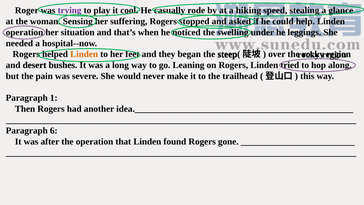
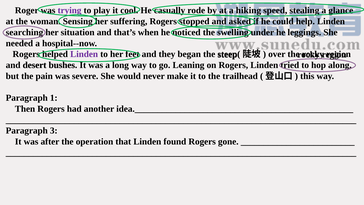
operation: operation -> searching (24, 32)
Linden colour: orange -> purple (84, 54)
6: 6 -> 3 (54, 131)
